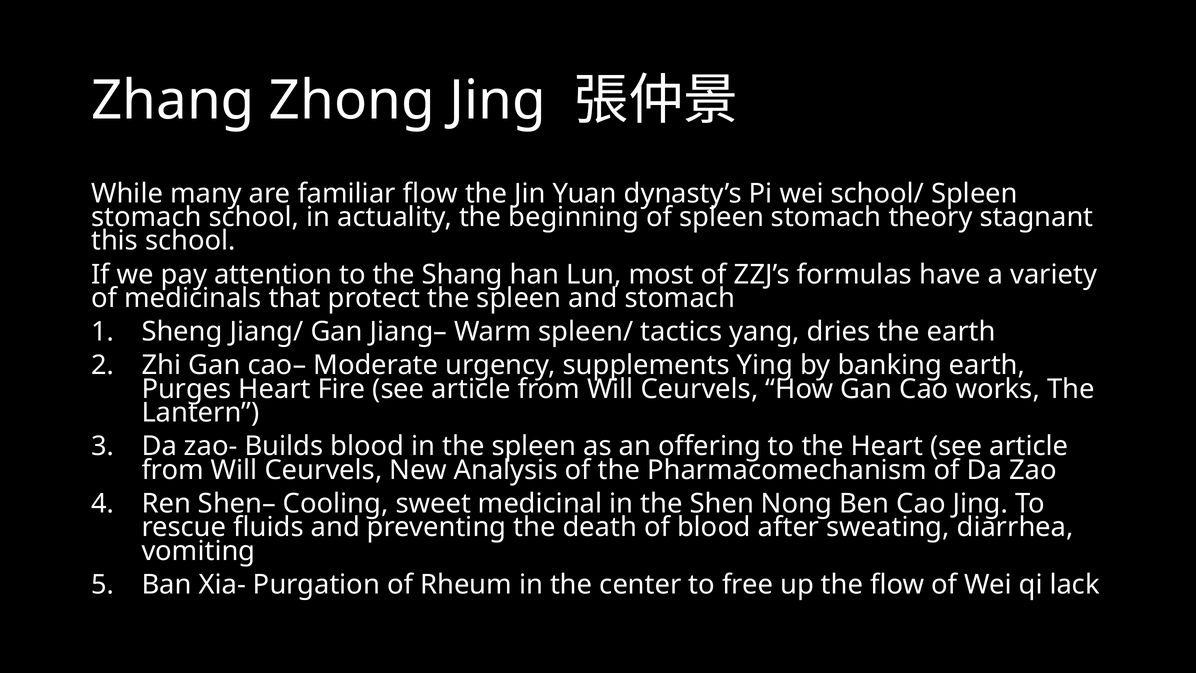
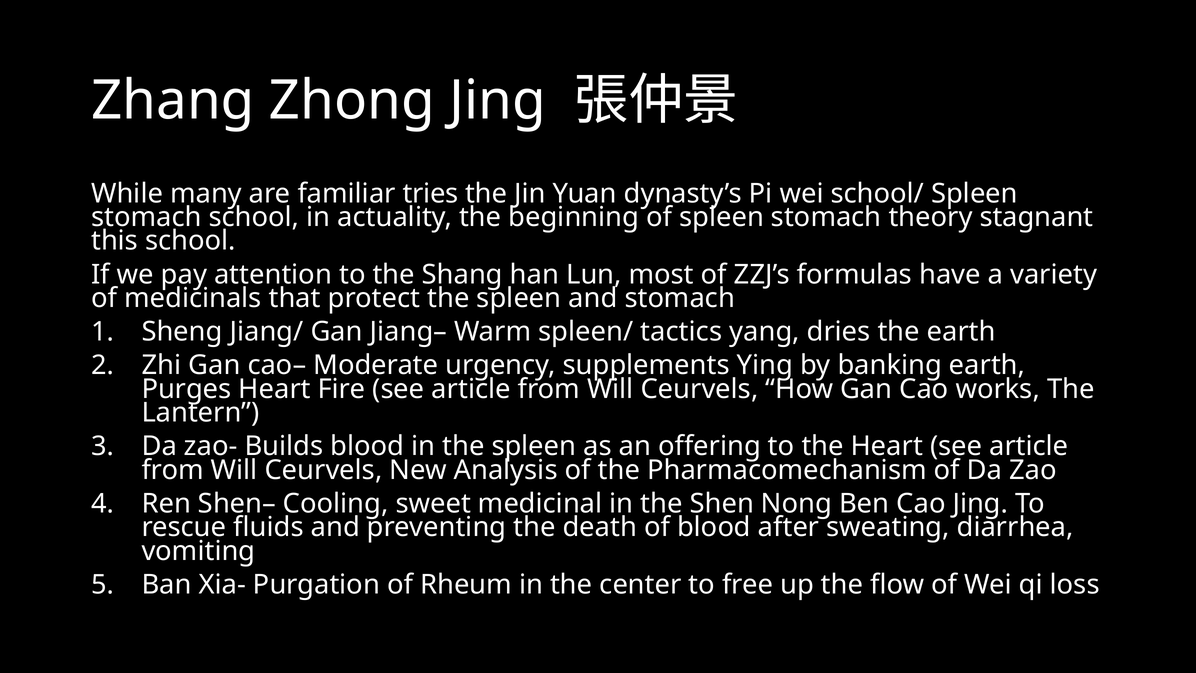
familiar flow: flow -> tries (430, 193)
lack: lack -> loss (1075, 584)
